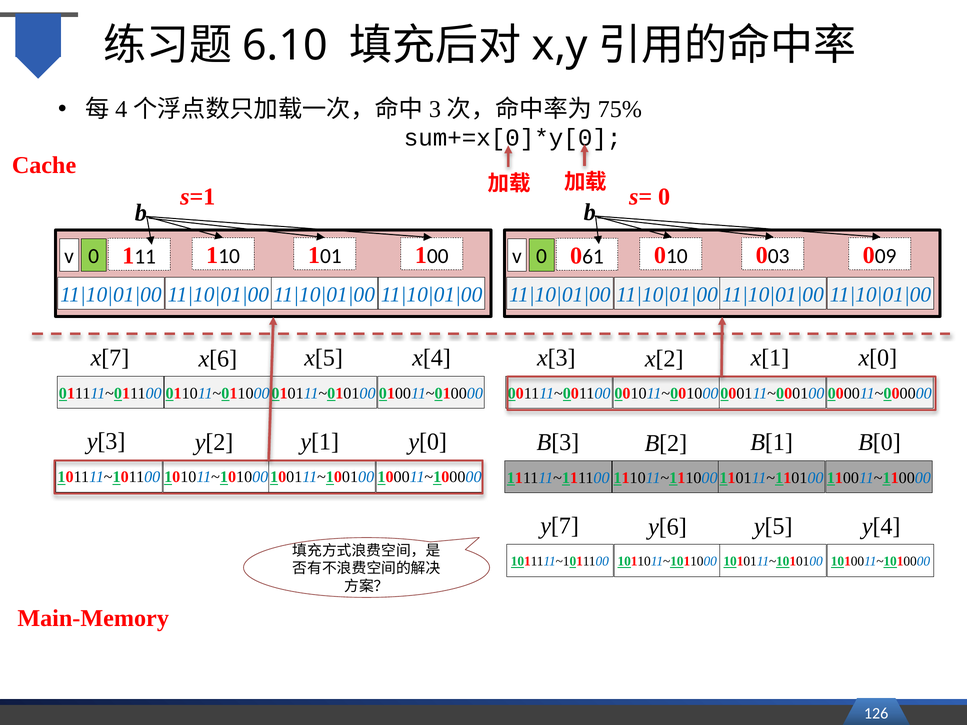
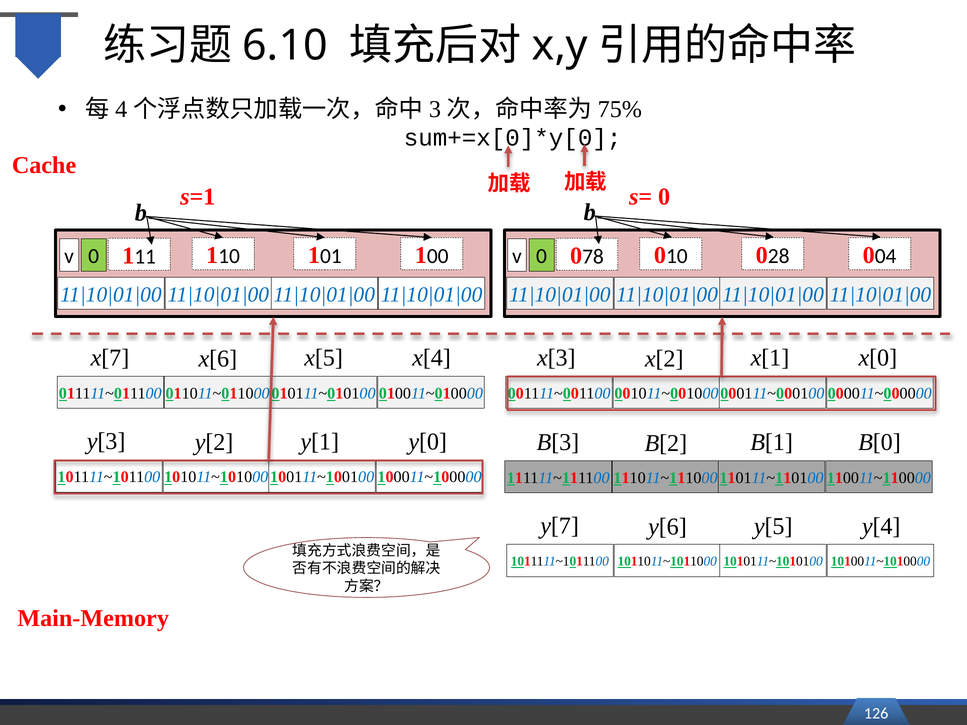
03: 03 -> 28 (779, 256)
61: 61 -> 78 (593, 257)
09: 09 -> 04 (886, 256)
